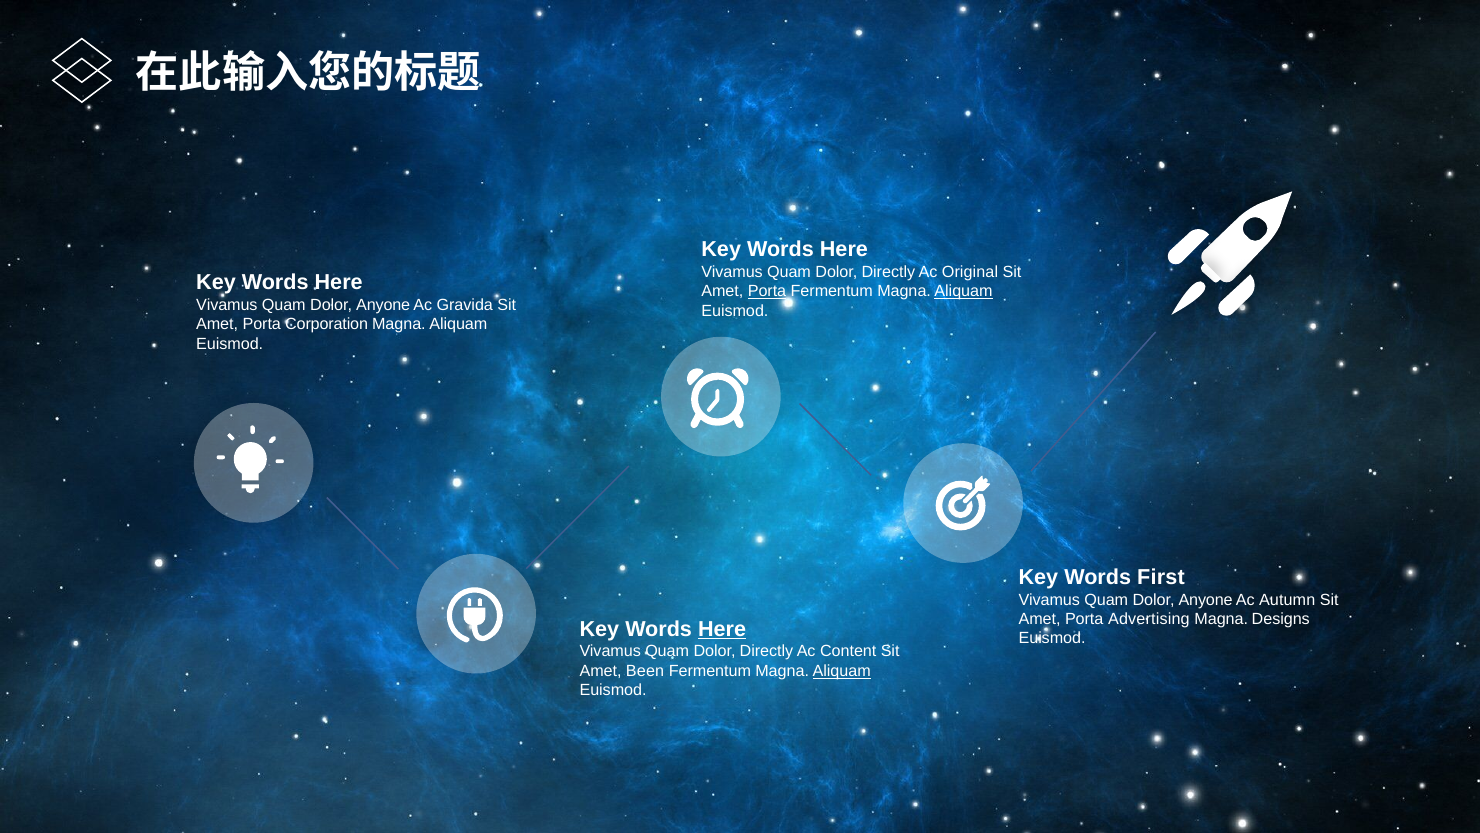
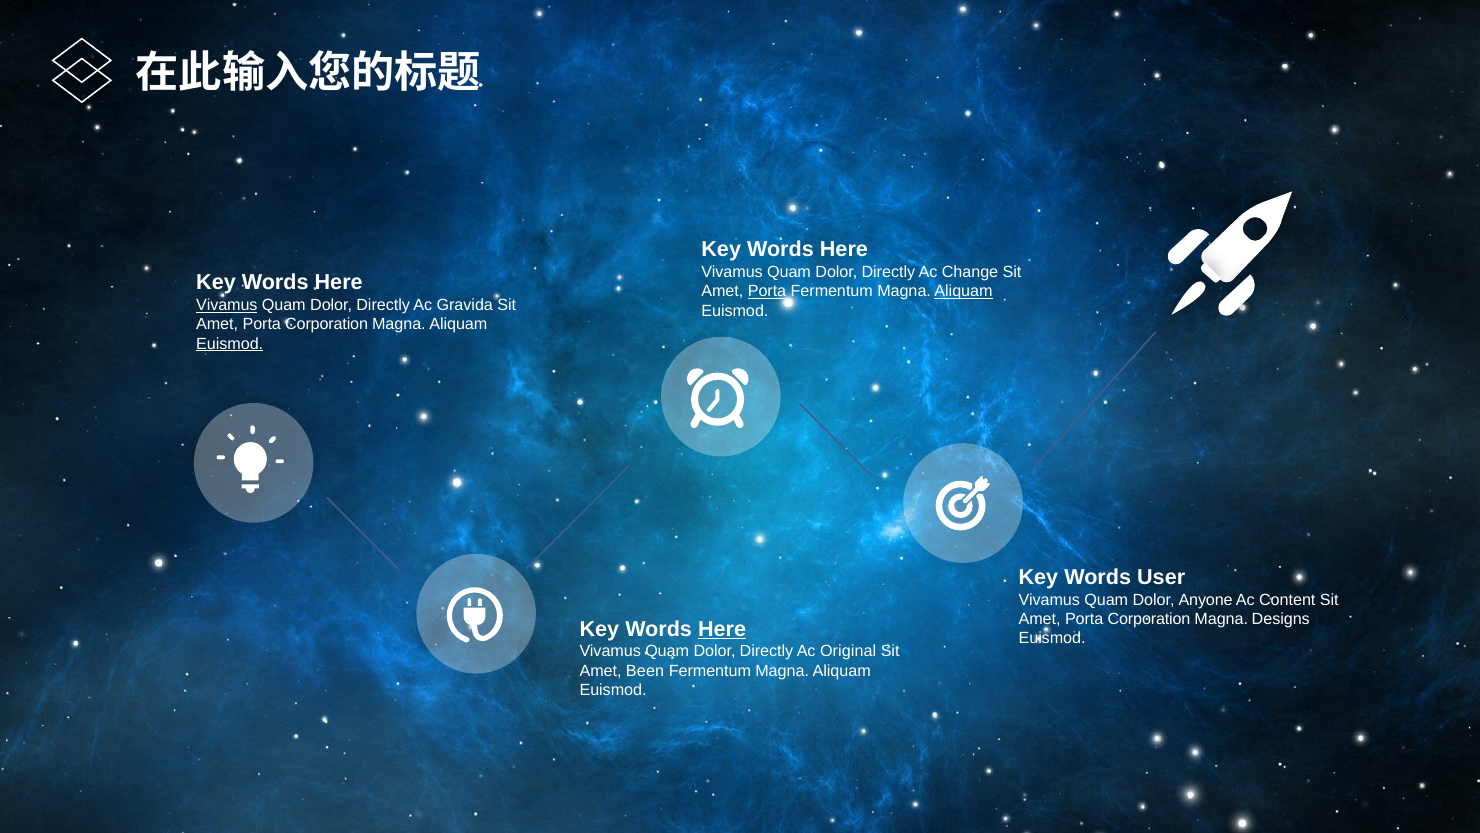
Original: Original -> Change (970, 272)
Vivamus underline: none -> present (227, 305)
Anyone: Anyone -> Directly (383, 305)
Euismod underline: none -> present (230, 344)
First: First -> User (1161, 577)
Autumn: Autumn -> Content (1287, 599)
Advertising: Advertising -> Corporation (1149, 619)
Content: Content -> Original (848, 651)
Aliquam underline: present -> none (842, 671)
